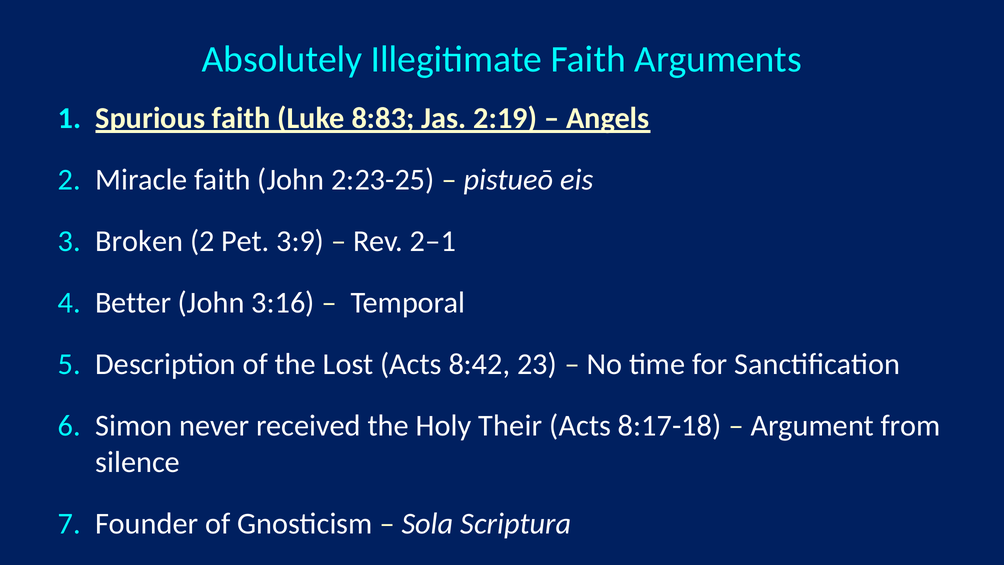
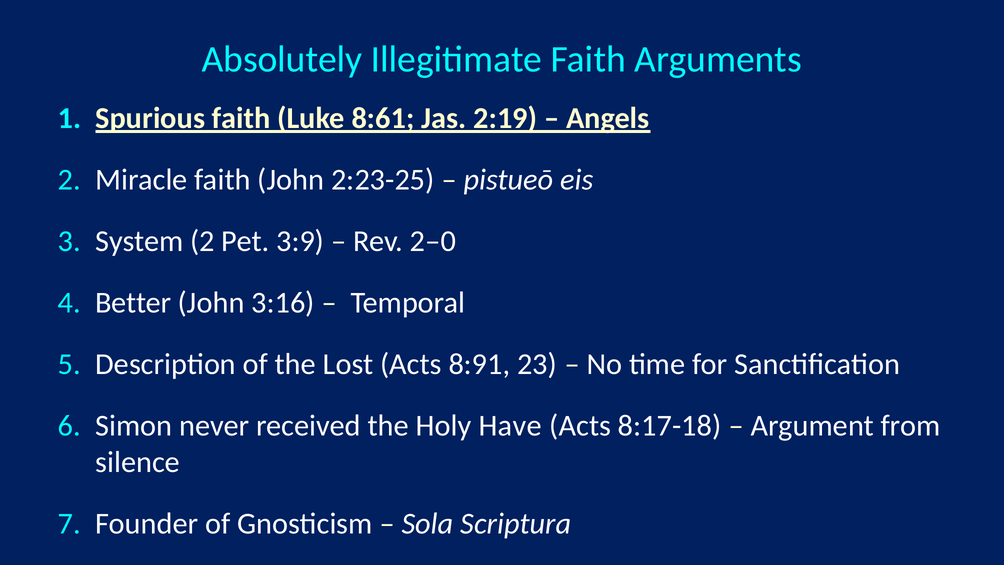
8:83: 8:83 -> 8:61 (383, 118)
Broken: Broken -> System (139, 241)
2‒1: 2‒1 -> 2‒0 (433, 241)
8:42: 8:42 -> 8:91 (479, 364)
Their: Their -> Have (510, 426)
